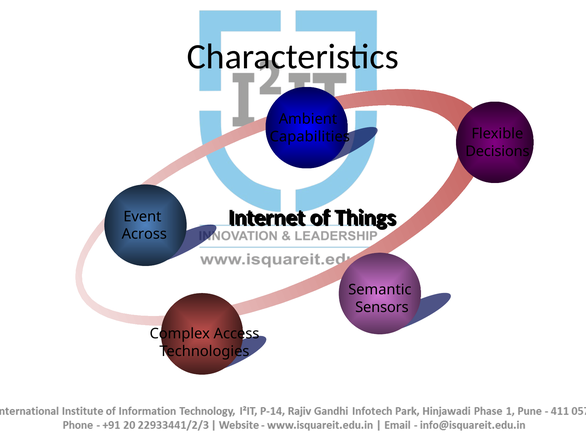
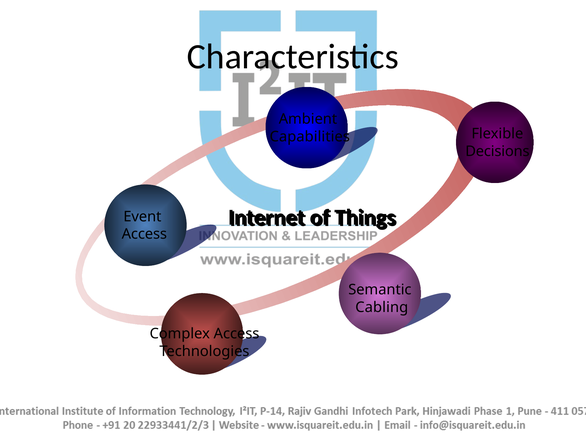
Across: Across -> Access (144, 234)
Sensors: Sensors -> Cabling (382, 308)
